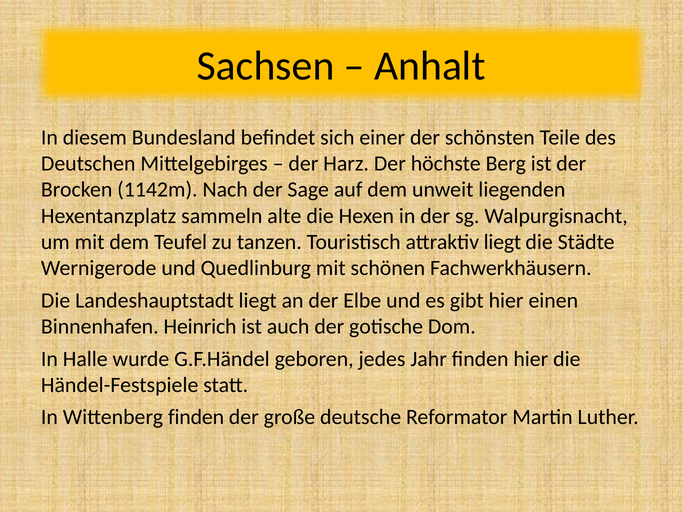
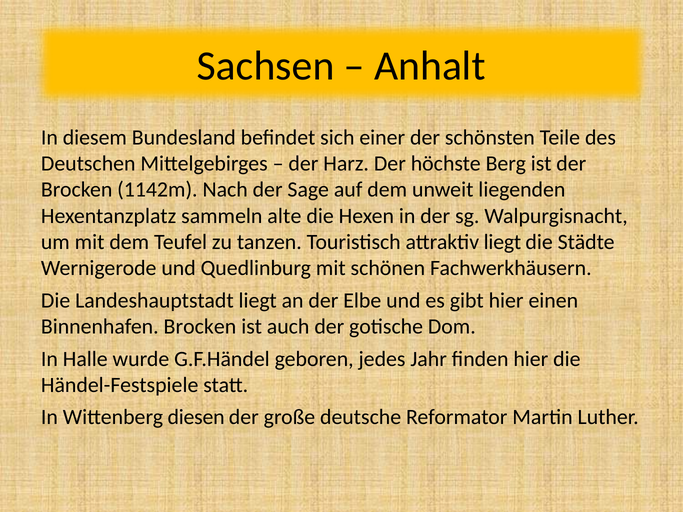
Binnenhafen Heinrich: Heinrich -> Brocken (200, 327)
Wittenberg finden: finden -> diesen (196, 417)
